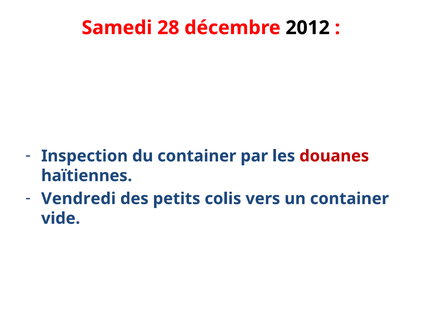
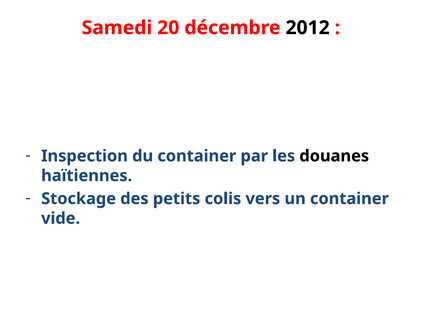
28: 28 -> 20 (168, 28)
douanes colour: red -> black (334, 156)
Vendredi: Vendredi -> Stockage (79, 198)
